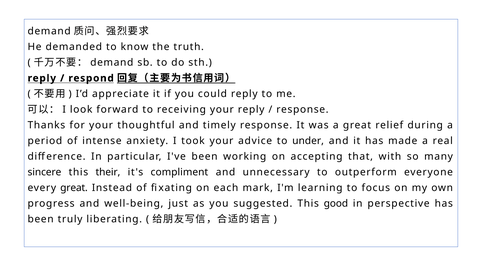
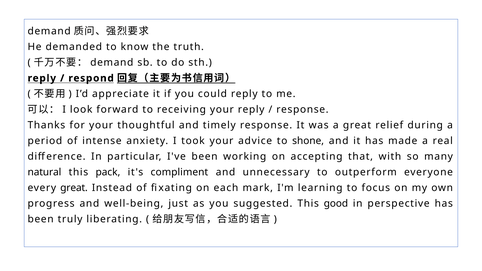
under: under -> shone (308, 141)
sincere: sincere -> natural (44, 172)
their: their -> pack (108, 172)
